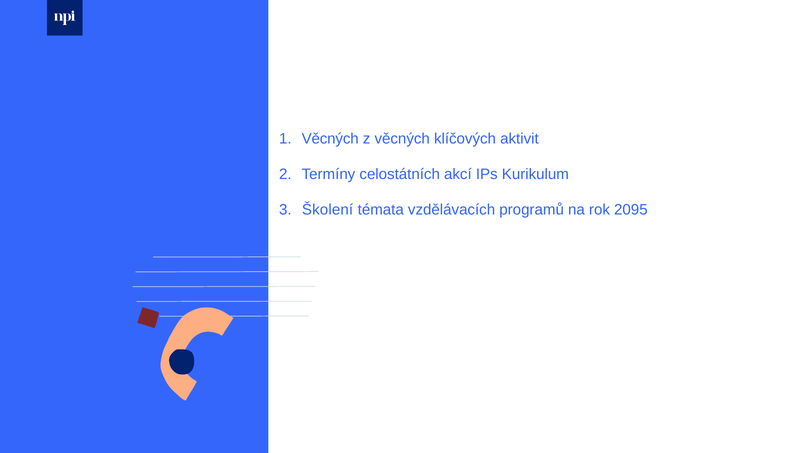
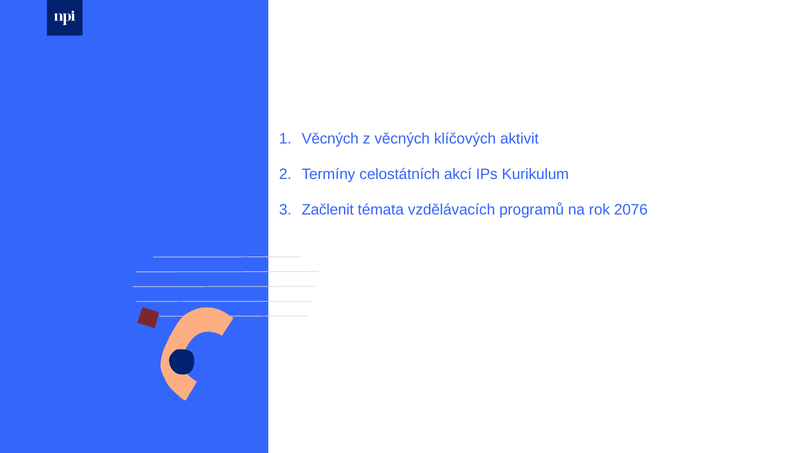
Školení: Školení -> Začlenit (328, 210)
2095: 2095 -> 2076 (631, 210)
